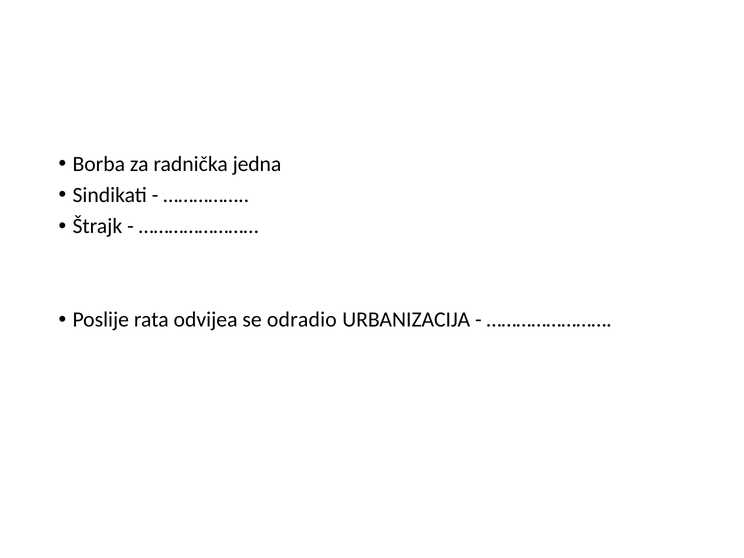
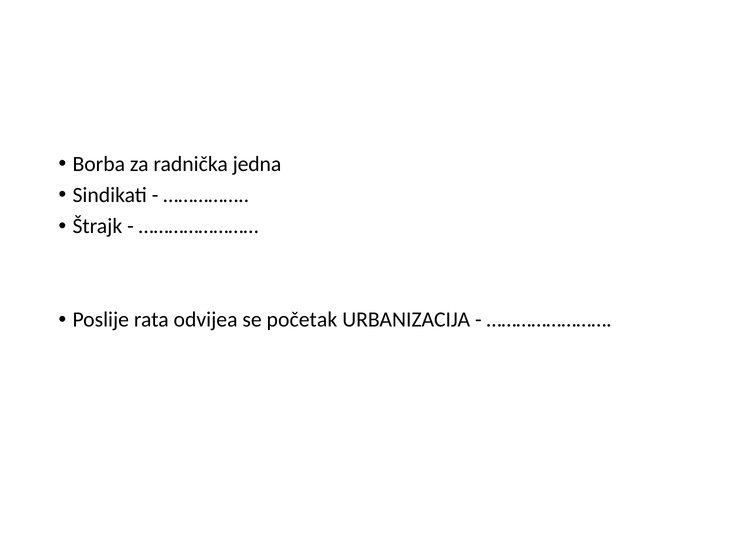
odradio: odradio -> početak (302, 320)
